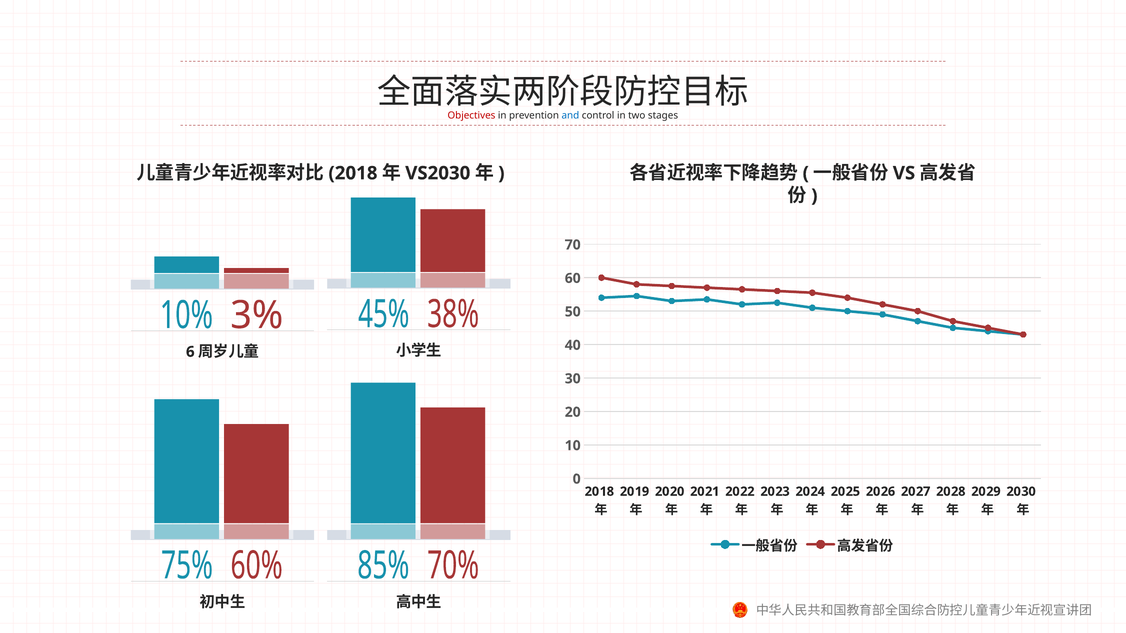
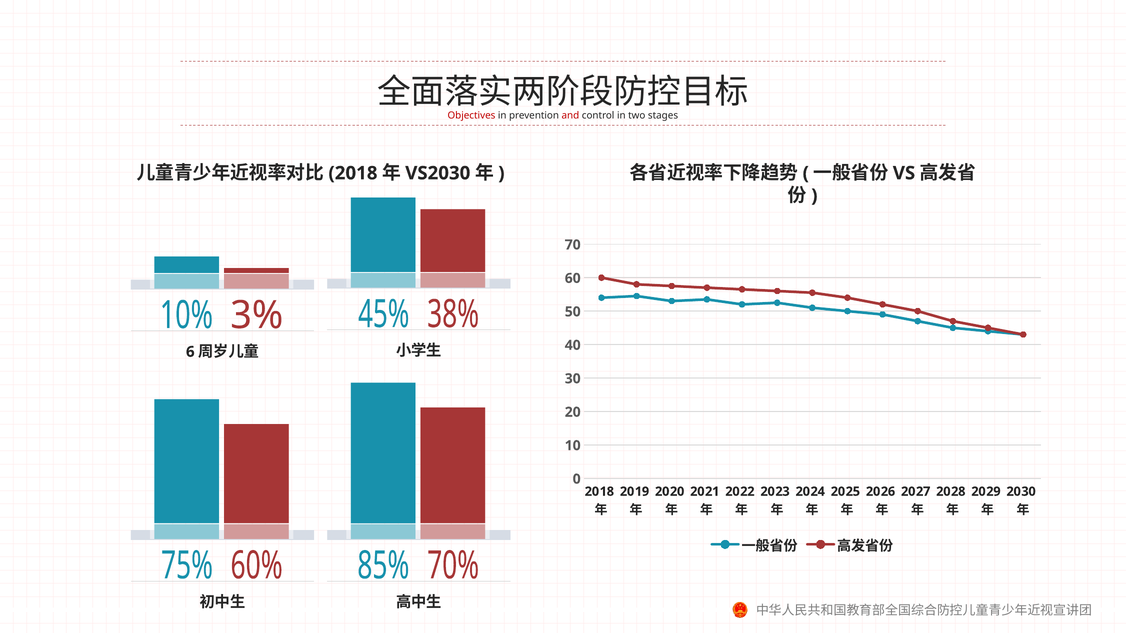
and colour: blue -> red (570, 115)
